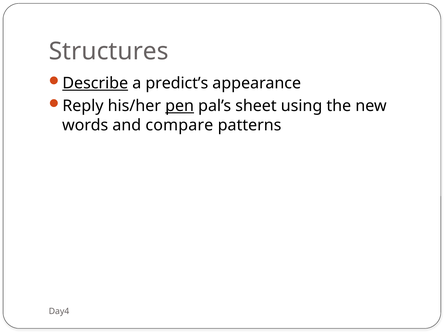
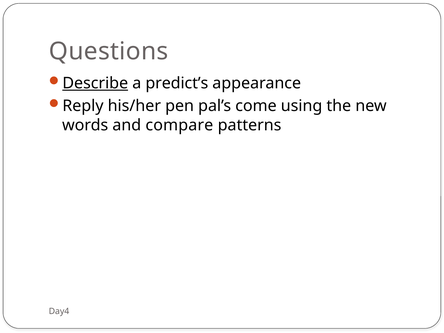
Structures: Structures -> Questions (109, 51)
pen underline: present -> none (180, 106)
sheet: sheet -> come (256, 106)
